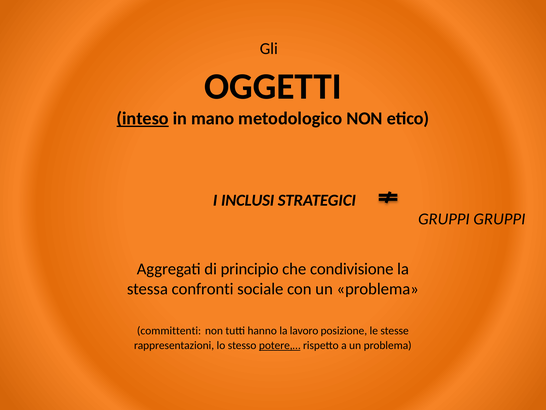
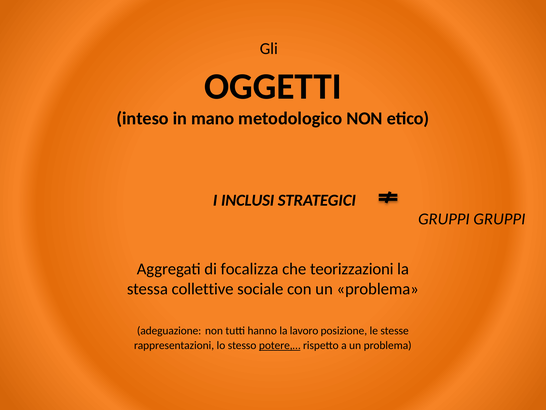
inteso underline: present -> none (143, 118)
principio: principio -> focalizza (250, 269)
condivisione: condivisione -> teorizzazioni (352, 269)
confronti: confronti -> collettive (203, 289)
committenti: committenti -> adeguazione (169, 330)
